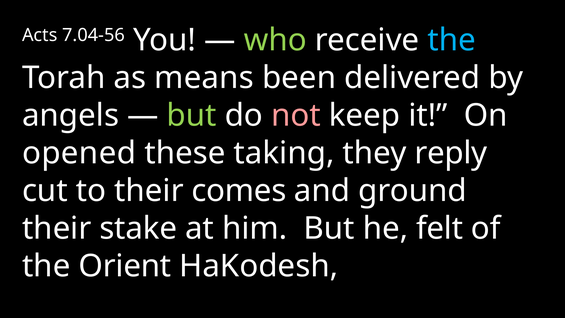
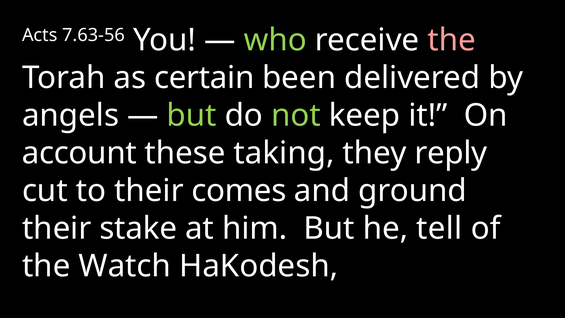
7.04-56: 7.04-56 -> 7.63-56 (94, 35)
the colour: light blue -> pink (452, 40)
means: means -> certain (204, 78)
not colour: pink -> light green (296, 116)
opened: opened -> account (79, 153)
felt: felt -> tell (439, 228)
Orient: Orient -> Watch (125, 266)
